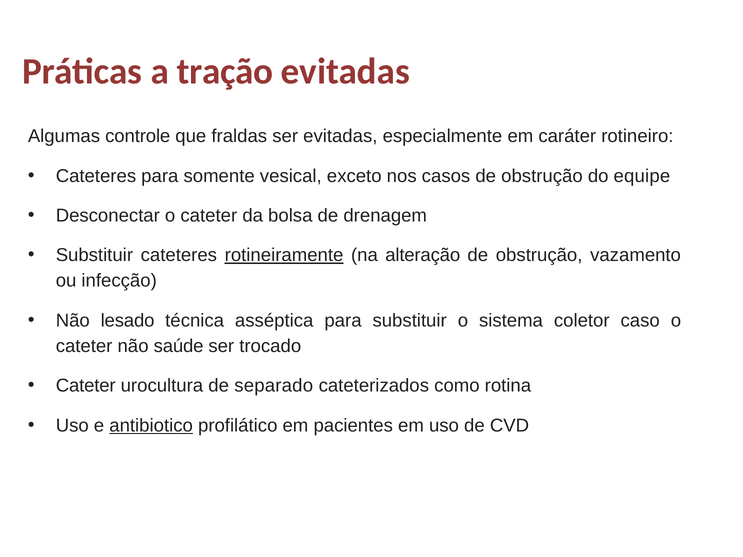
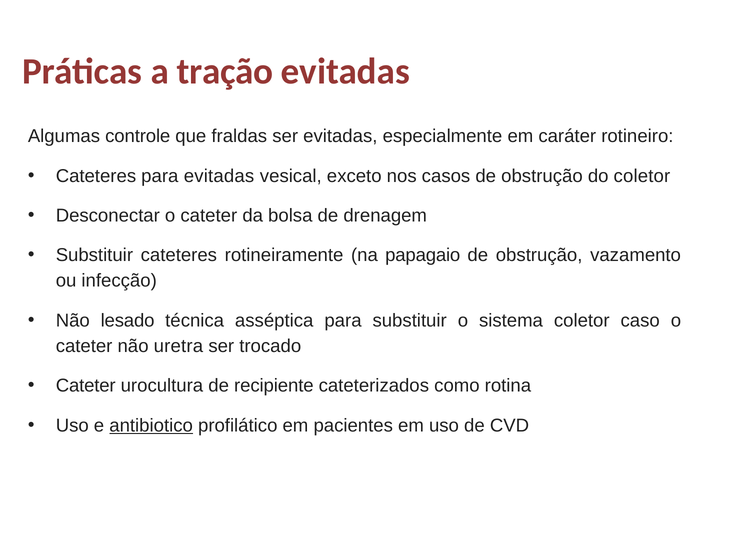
para somente: somente -> evitadas (219, 176)
do equipe: equipe -> coletor (642, 176)
rotineiramente underline: present -> none (284, 255)
alteração: alteração -> papagaio (423, 255)
saúde: saúde -> uretra (178, 346)
separado: separado -> recipiente (274, 386)
